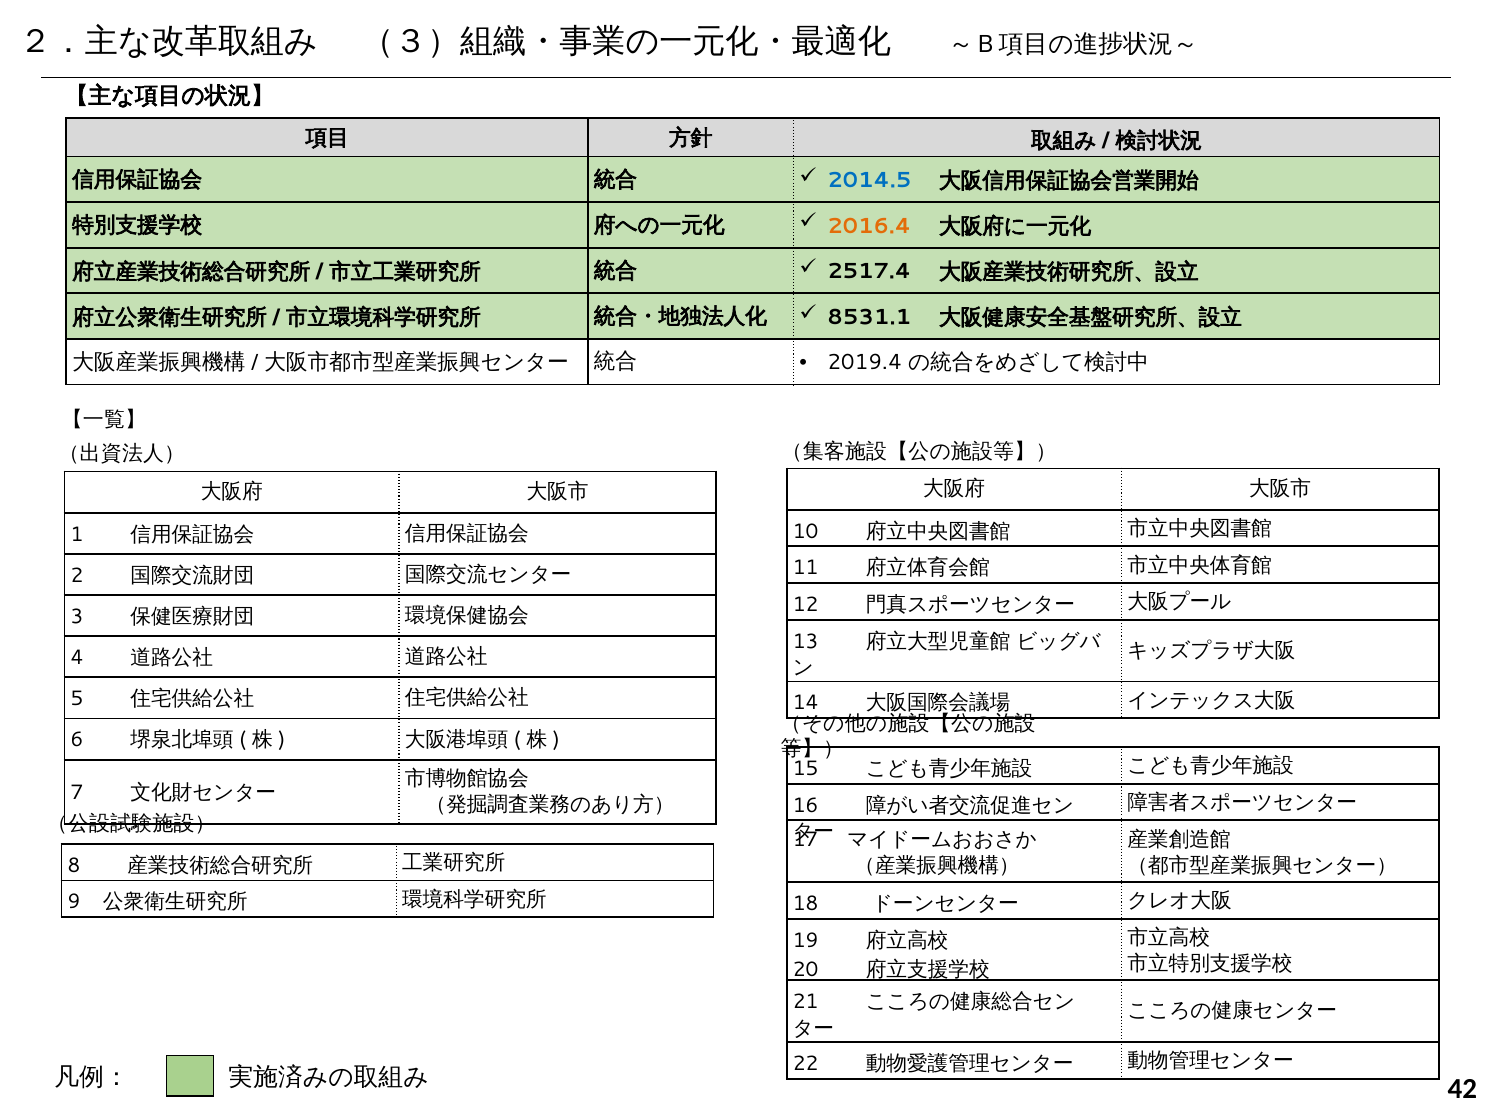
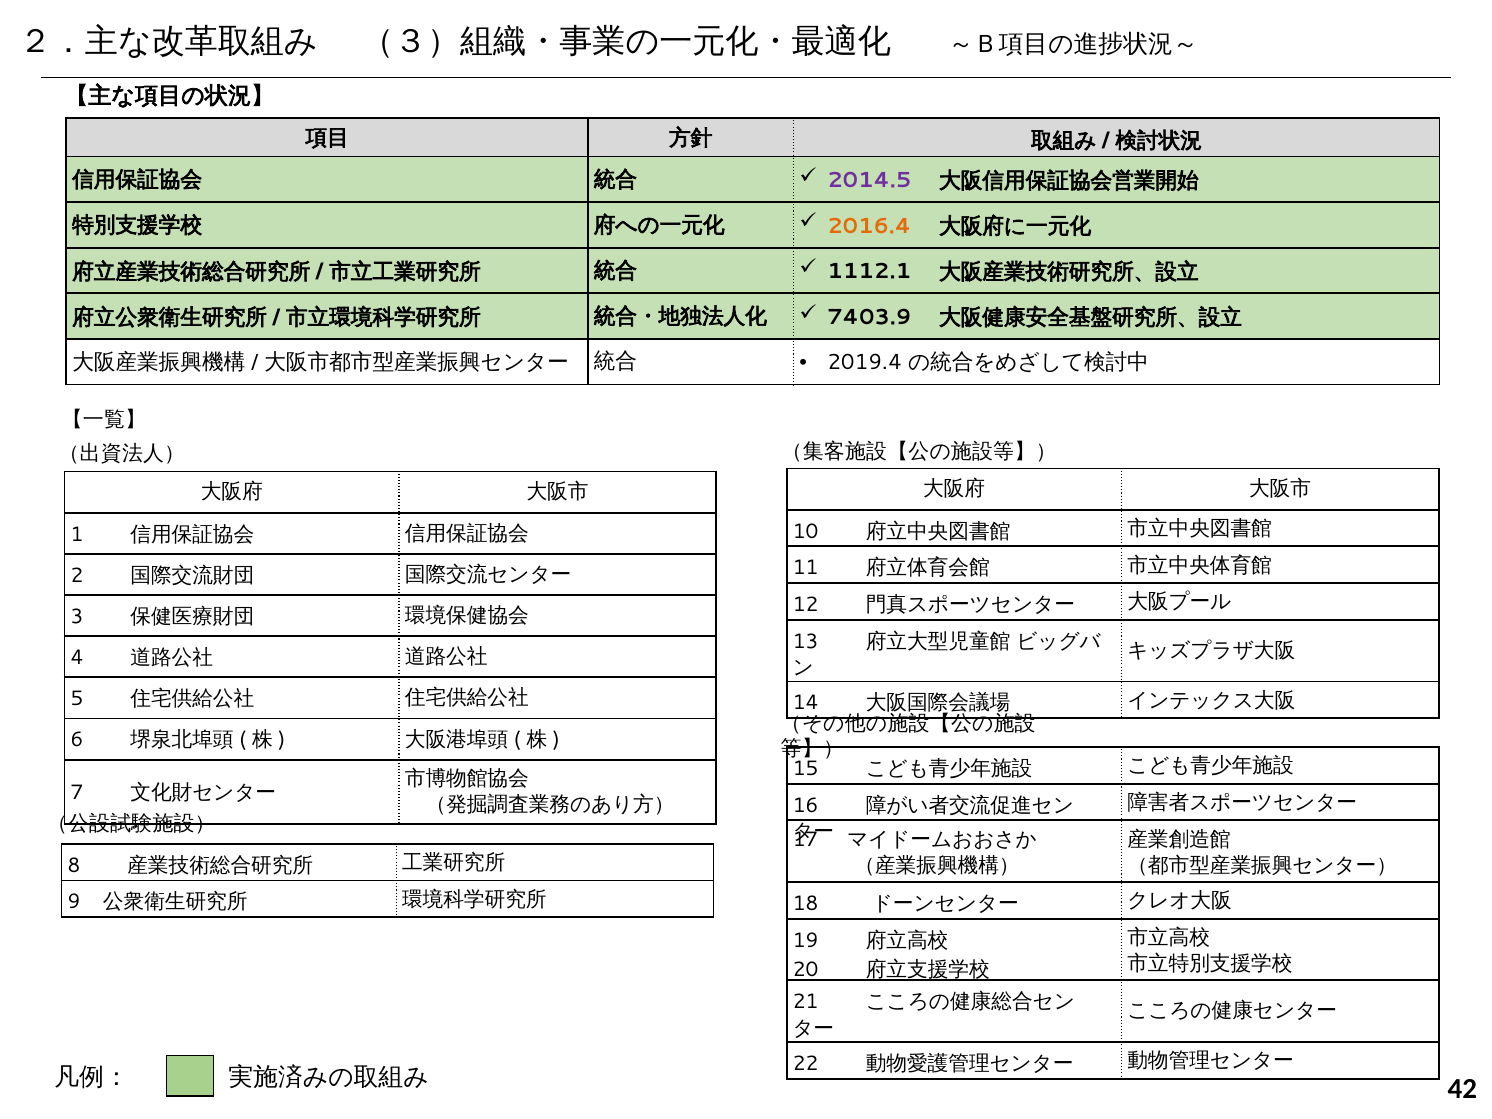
2014.5 colour: blue -> purple (869, 180)
2517.4: 2517.4 -> 1112.1 (869, 272)
8531.1: 8531.1 -> 7403.9 (869, 317)
